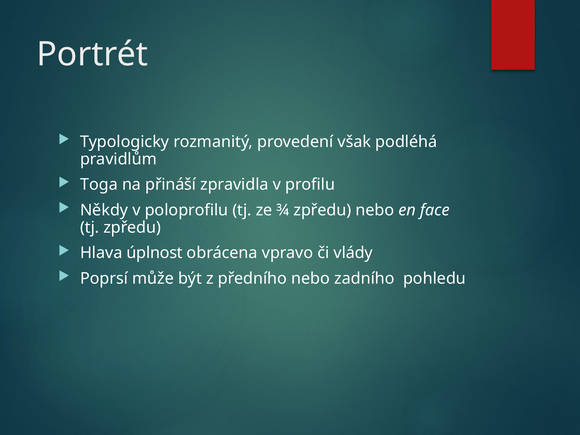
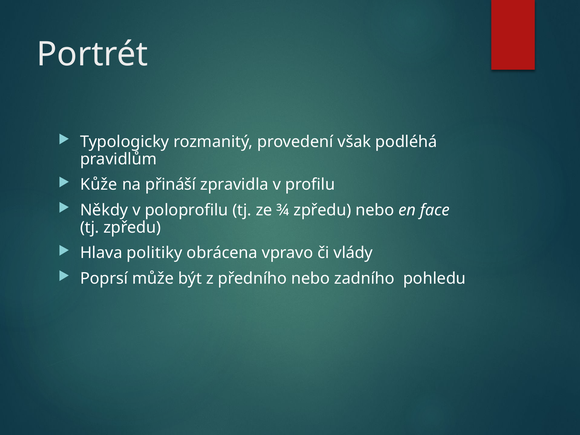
Toga: Toga -> Kůže (99, 185)
úplnost: úplnost -> politiky (154, 253)
